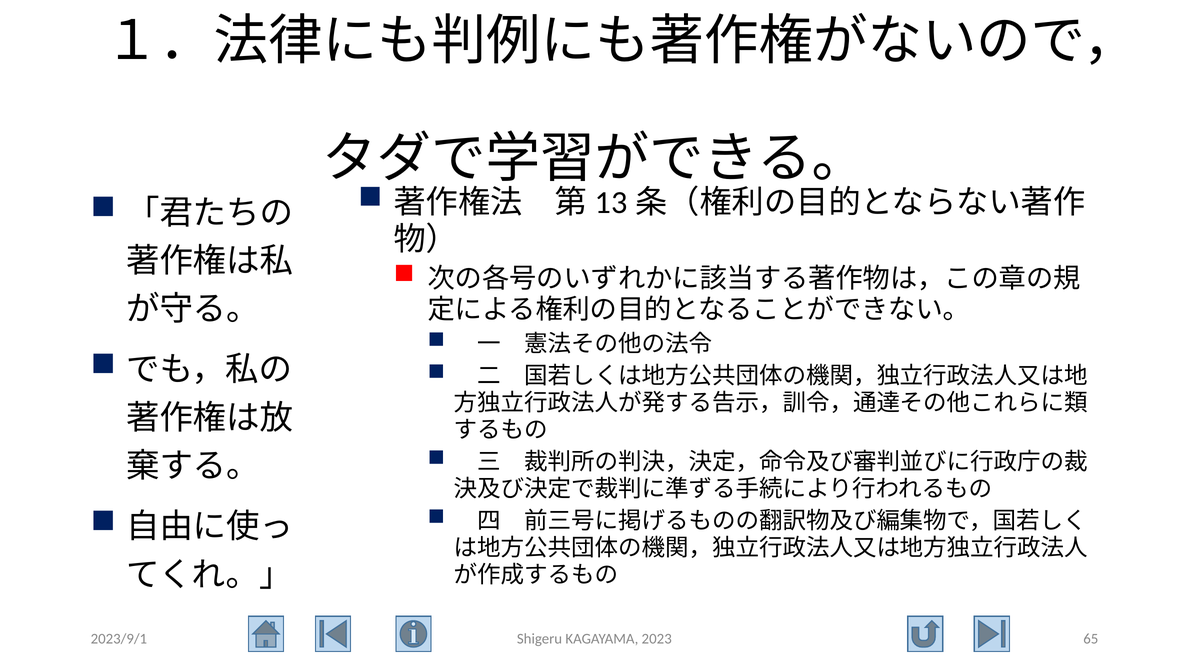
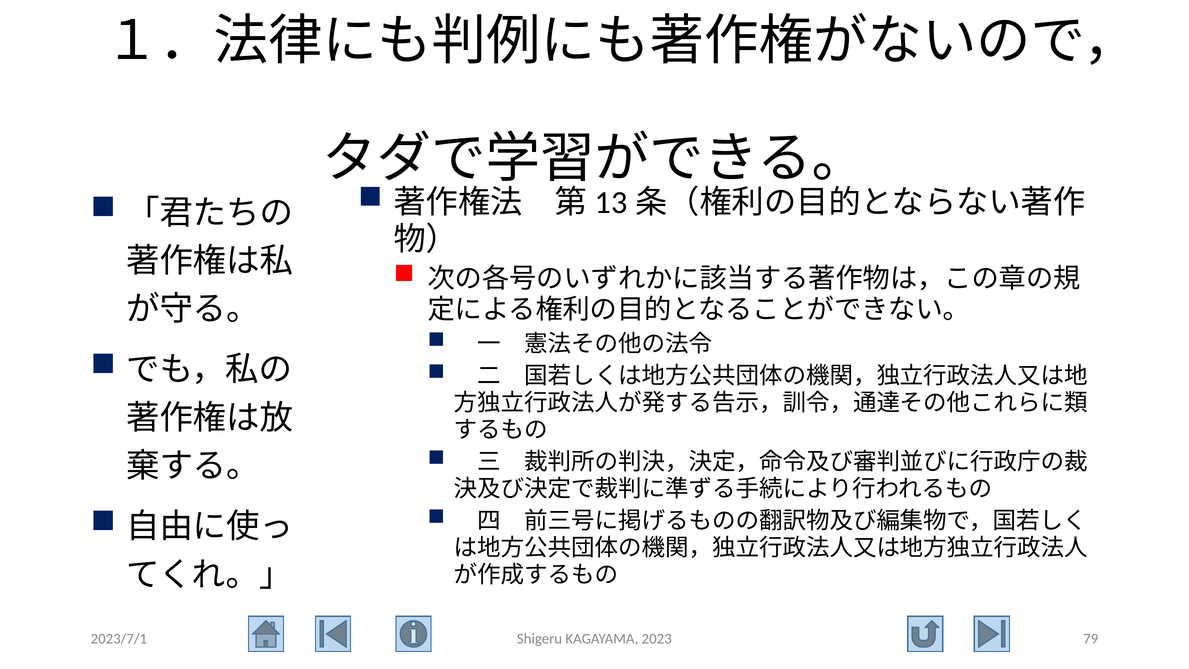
2023/9/1: 2023/9/1 -> 2023/7/1 (119, 639)
65: 65 -> 79 (1091, 639)
